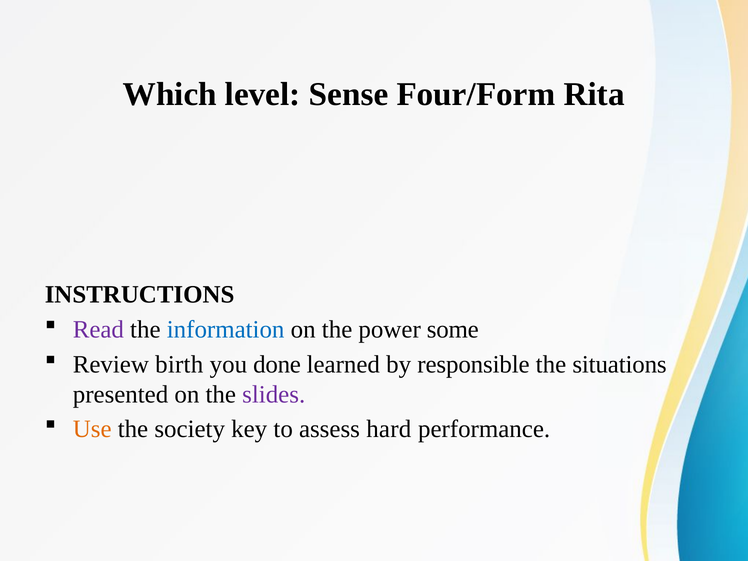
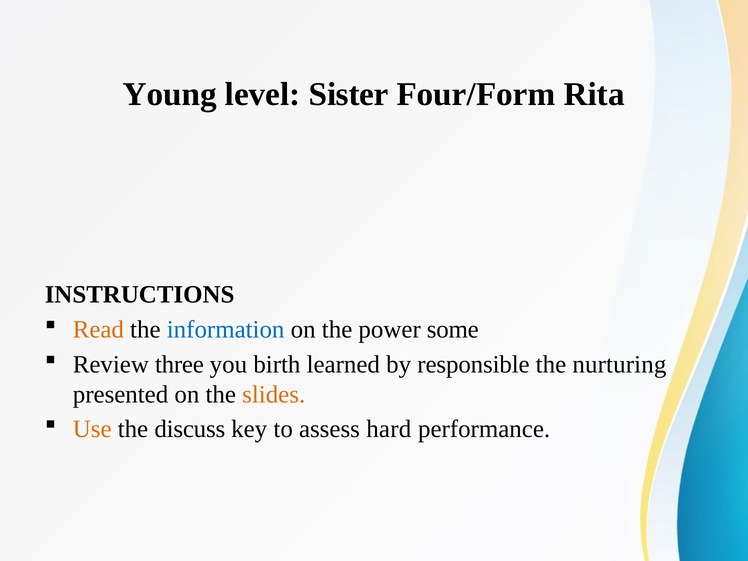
Which: Which -> Young (170, 94)
Sense: Sense -> Sister (349, 94)
Read colour: purple -> orange (98, 330)
birth: birth -> three (179, 364)
done: done -> birth (277, 364)
situations: situations -> nurturing (619, 364)
slides colour: purple -> orange (274, 394)
society: society -> discuss (190, 429)
